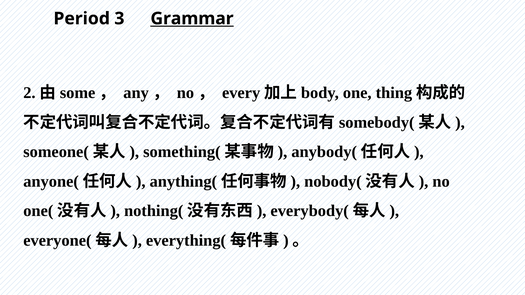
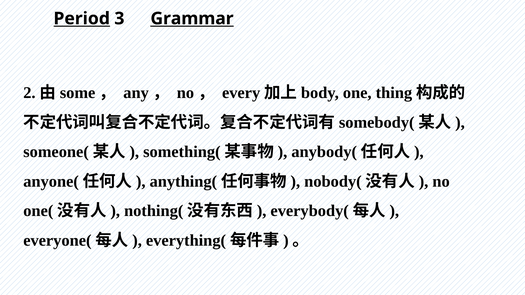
Period underline: none -> present (82, 19)
